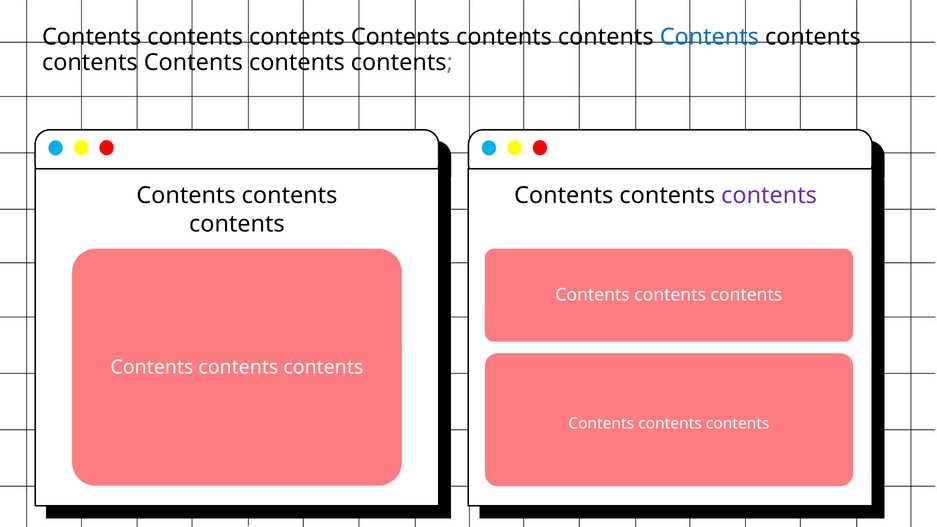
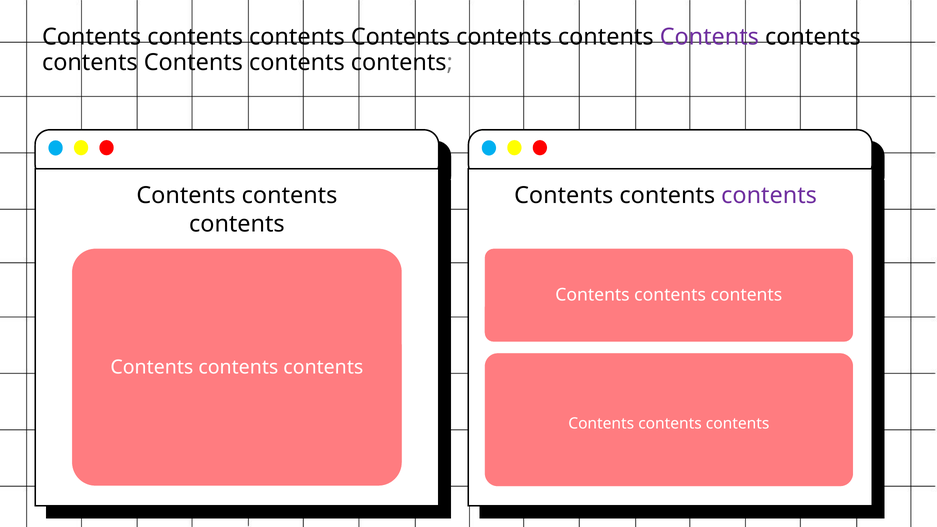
Contents colour: blue -> purple (709, 37)
